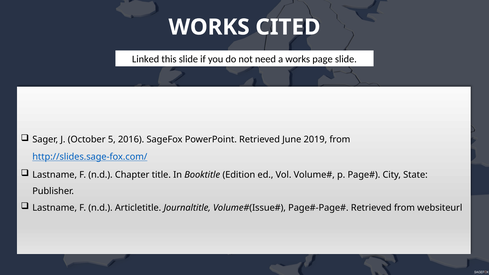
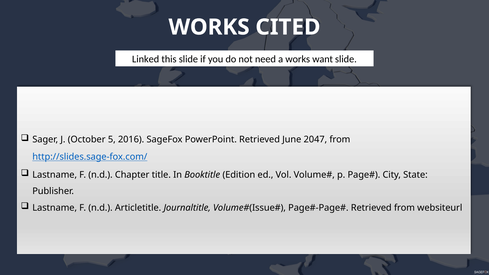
page: page -> want (323, 59)
2019: 2019 -> 2047 (315, 140)
